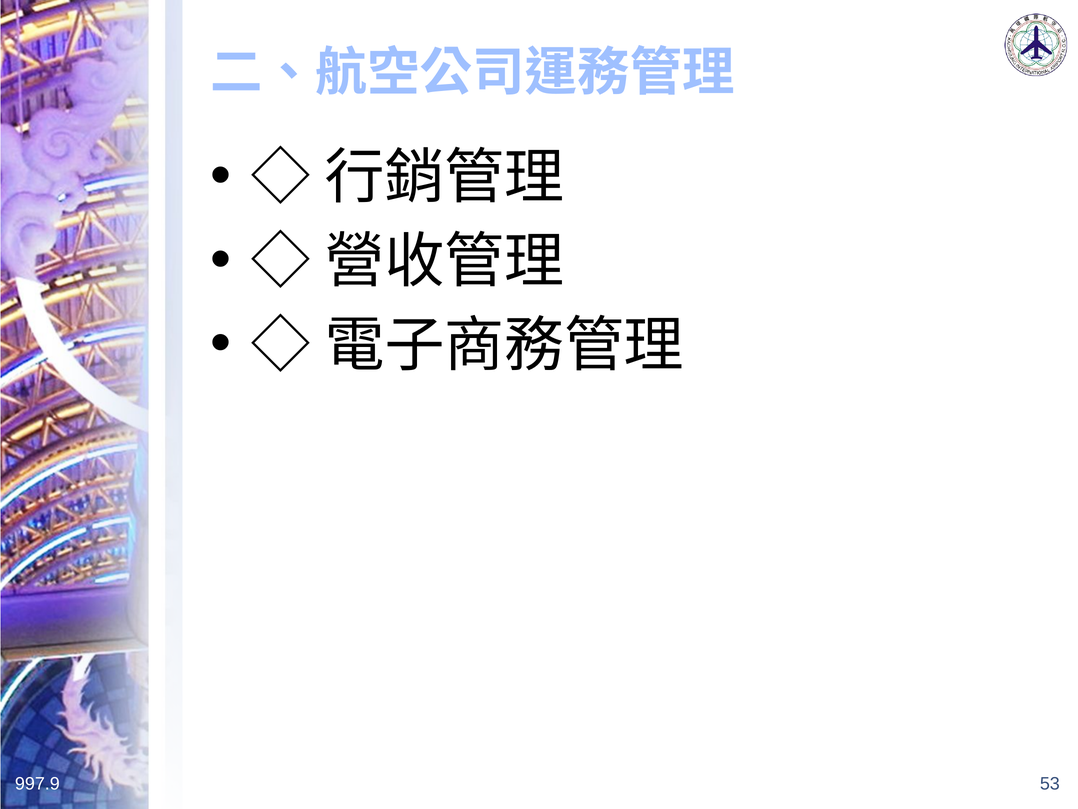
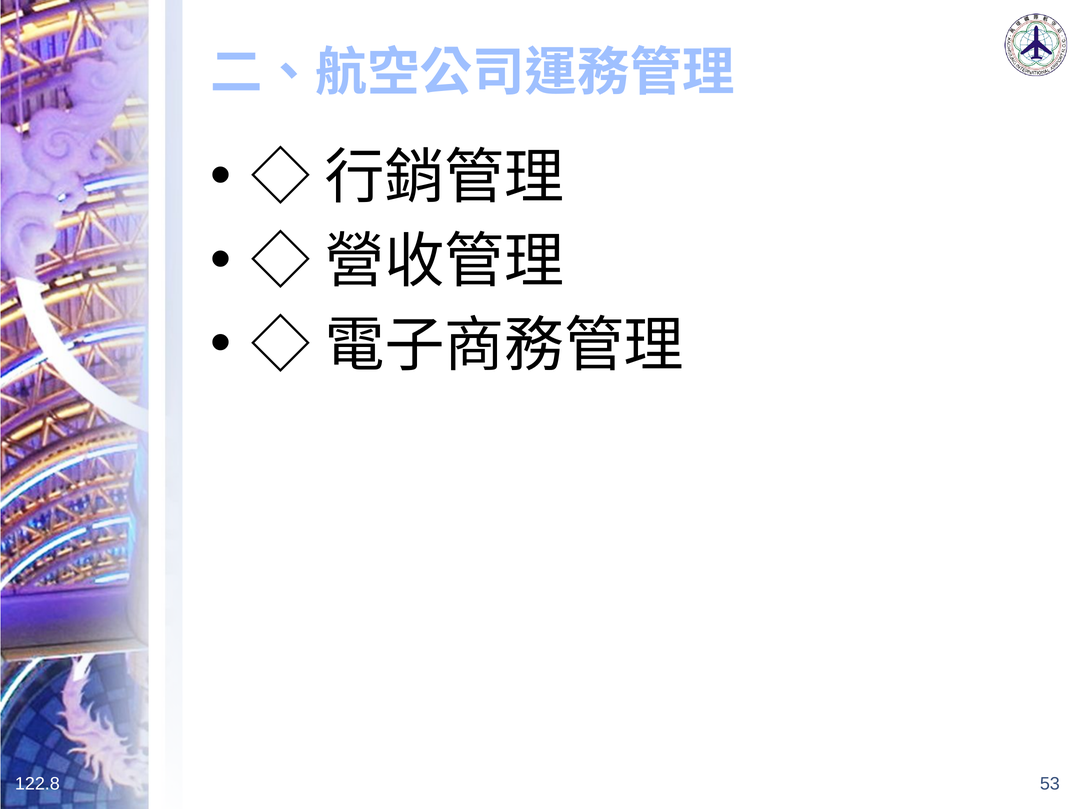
997.9: 997.9 -> 122.8 (37, 784)
